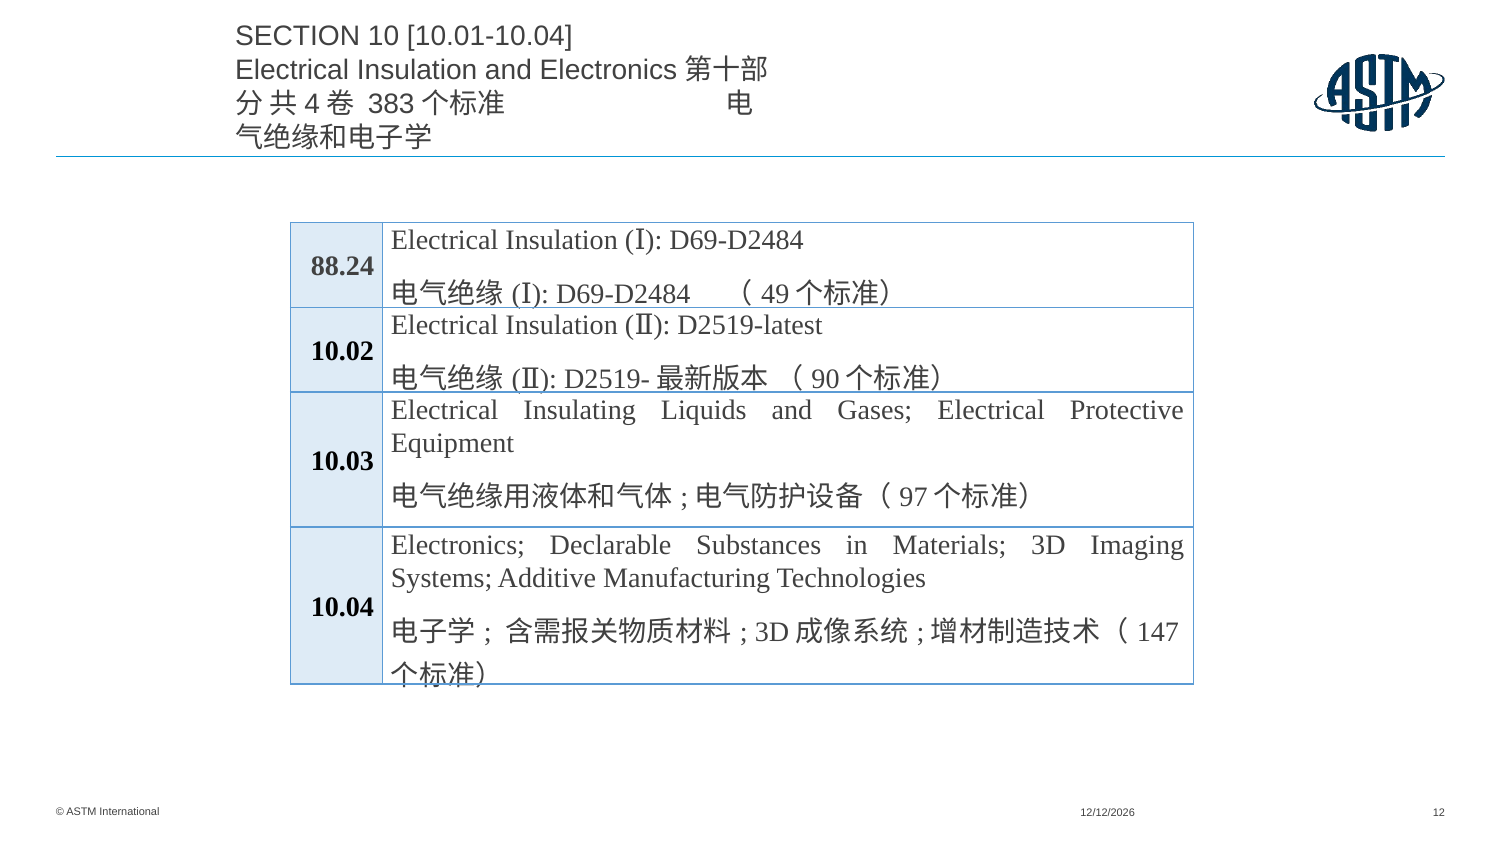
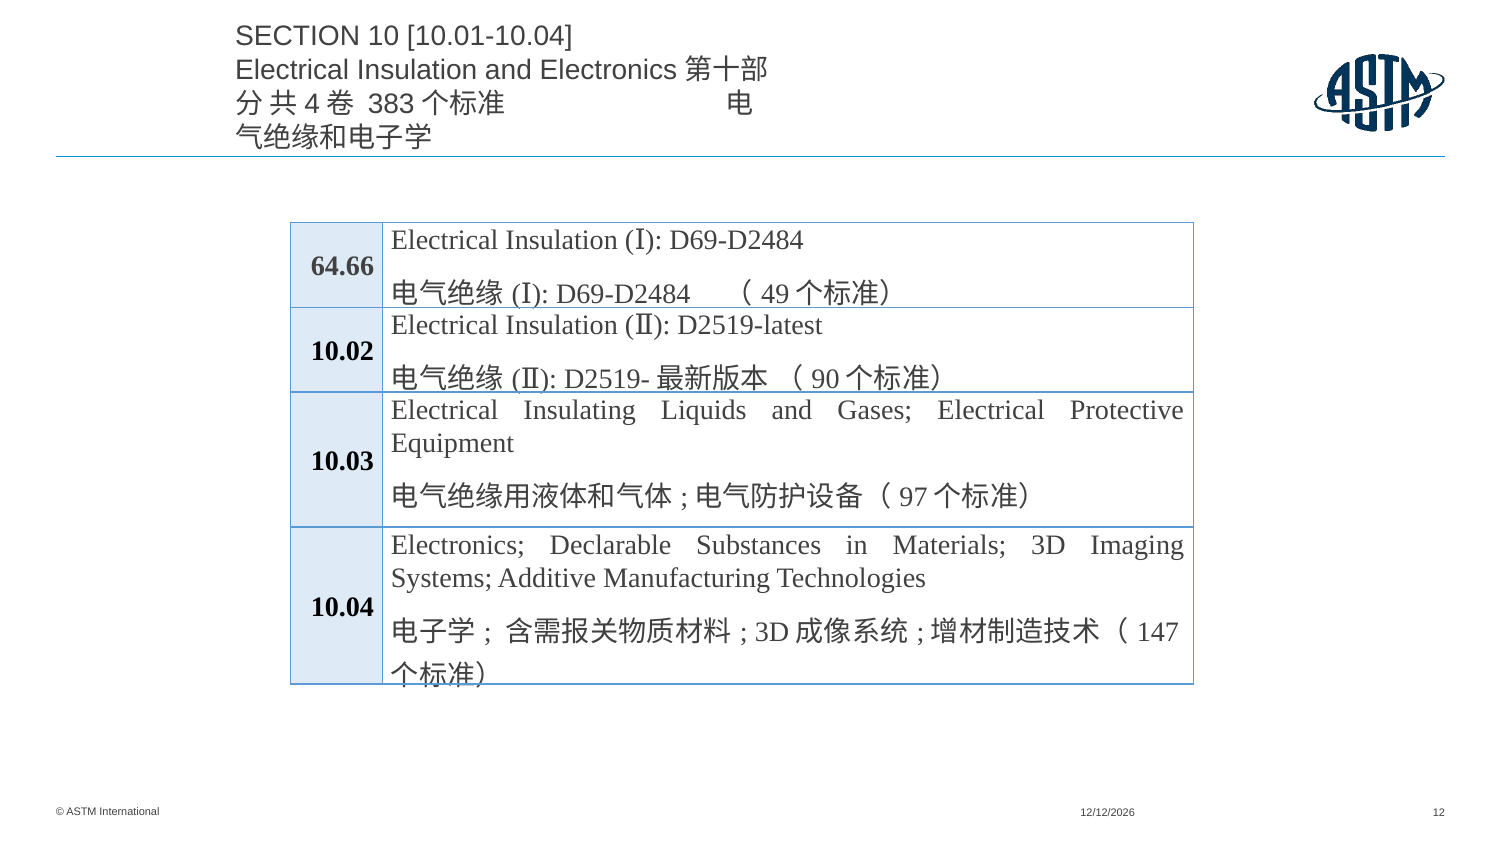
88.24: 88.24 -> 64.66 (342, 266)
